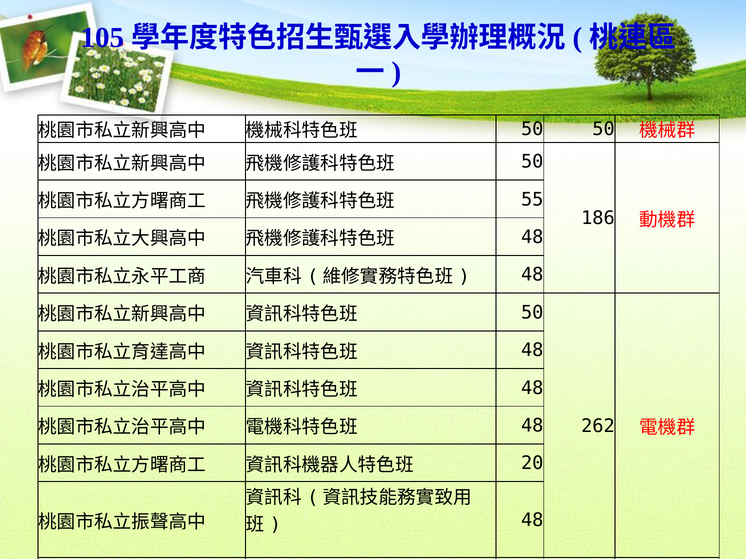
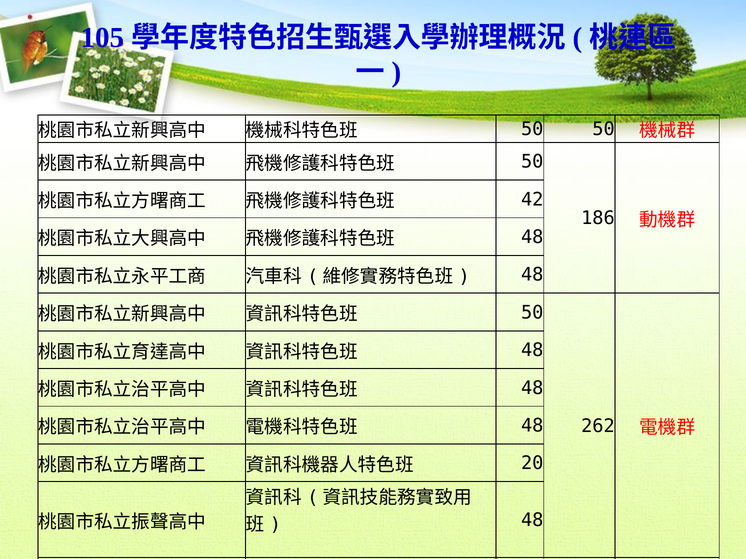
55: 55 -> 42 (532, 200)
